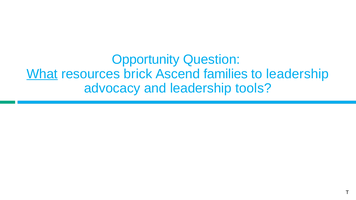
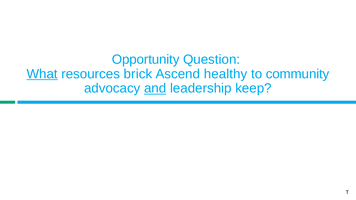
families: families -> healthy (226, 74)
to leadership: leadership -> community (298, 74)
and underline: none -> present (155, 88)
tools: tools -> keep (253, 88)
